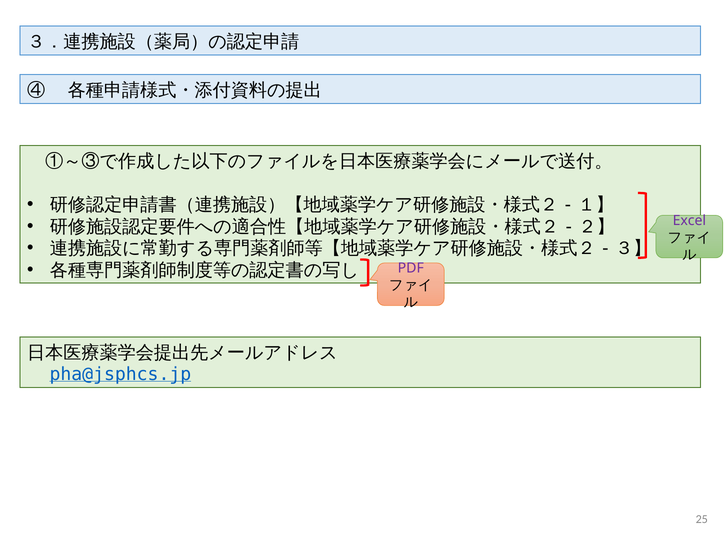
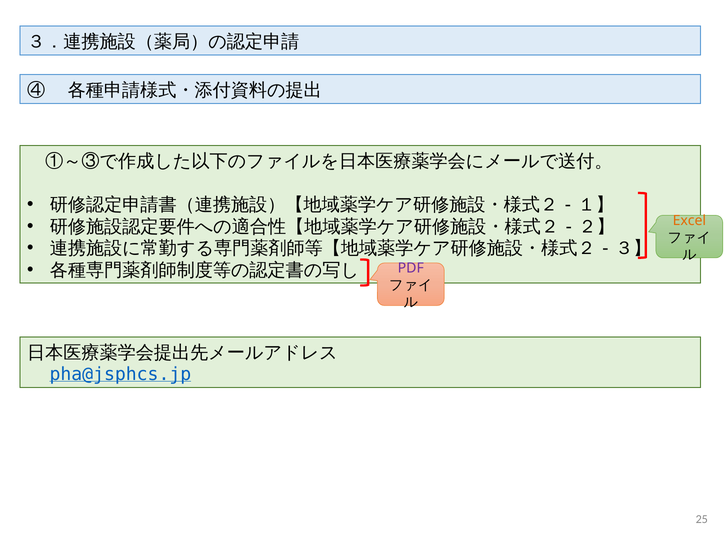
Excel colour: purple -> orange (689, 220)
